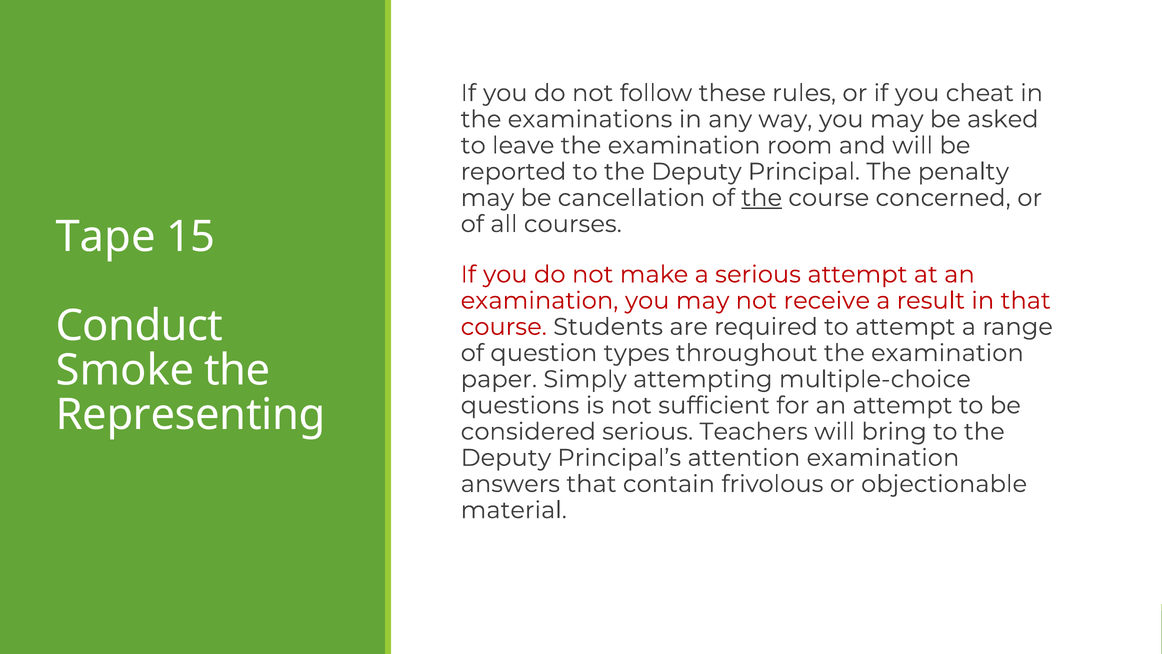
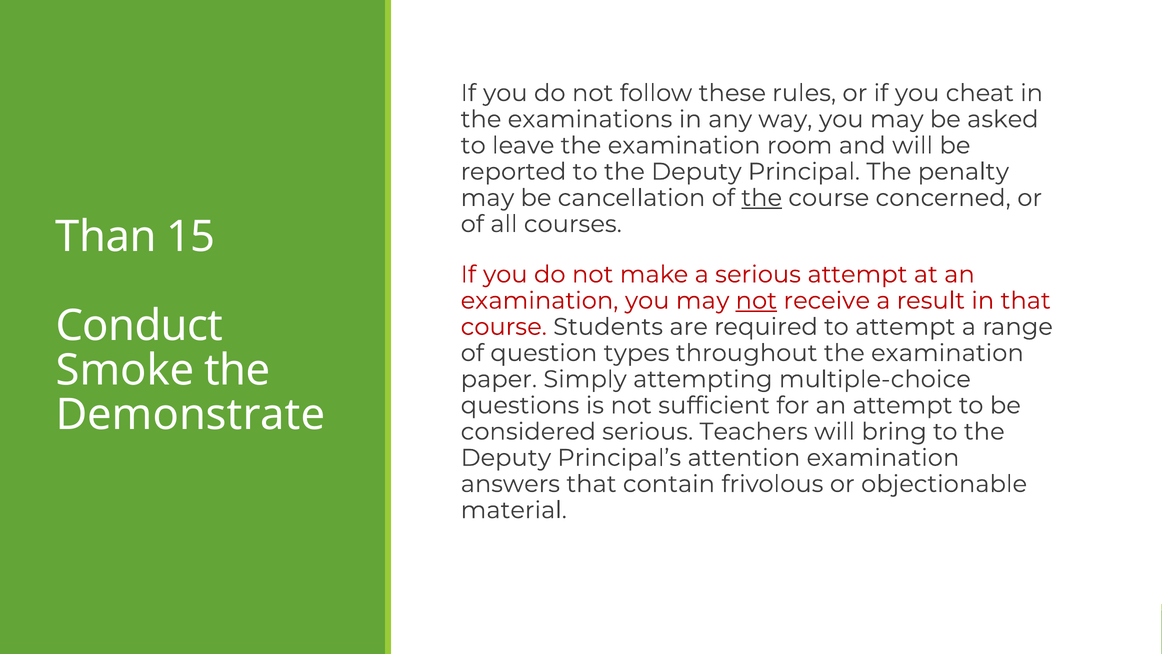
Tape: Tape -> Than (106, 237)
not underline: none -> present (756, 300)
Representing: Representing -> Demonstrate (190, 415)
